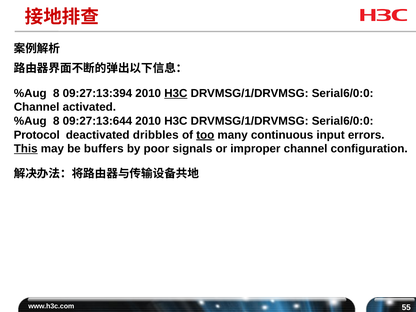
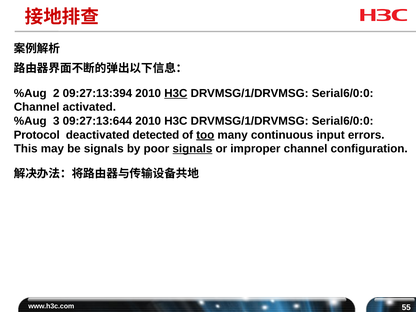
8: 8 -> 2 (56, 93)
8: 8 -> 3 (56, 121)
dribbles: dribbles -> detected (156, 135)
This underline: present -> none (26, 149)
be buffers: buffers -> signals (104, 149)
signals underline: none -> present (192, 149)
